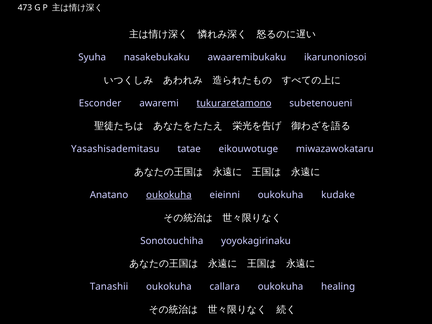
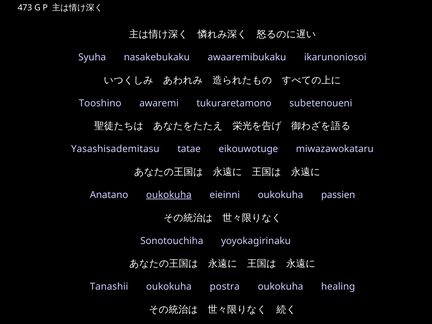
Esconder: Esconder -> Tooshino (100, 103)
tukuraretamono underline: present -> none (234, 103)
kudake: kudake -> passien (338, 195)
callara: callara -> postra (225, 287)
